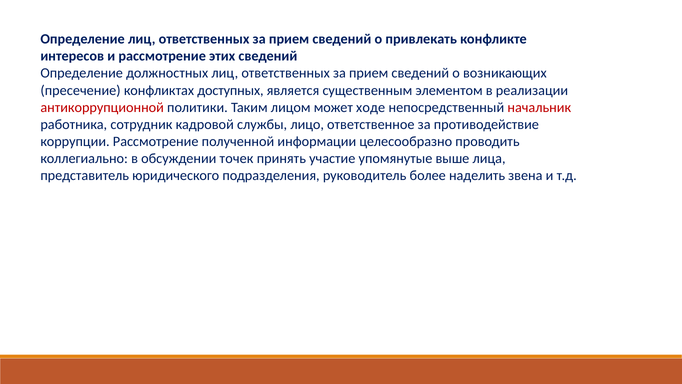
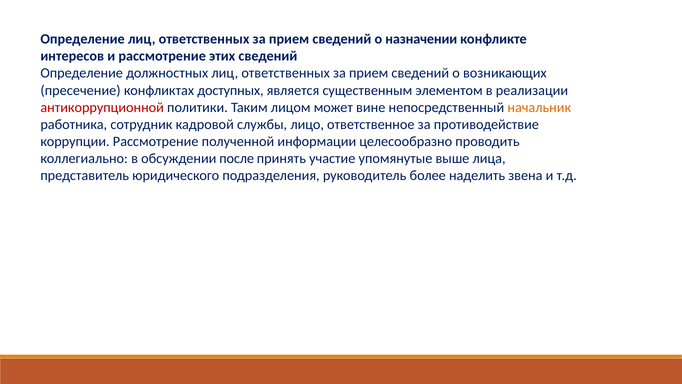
привлекать: привлекать -> назначении (421, 39)
ходе: ходе -> вине (371, 107)
начальник colour: red -> orange (539, 107)
точек: точек -> после (237, 158)
